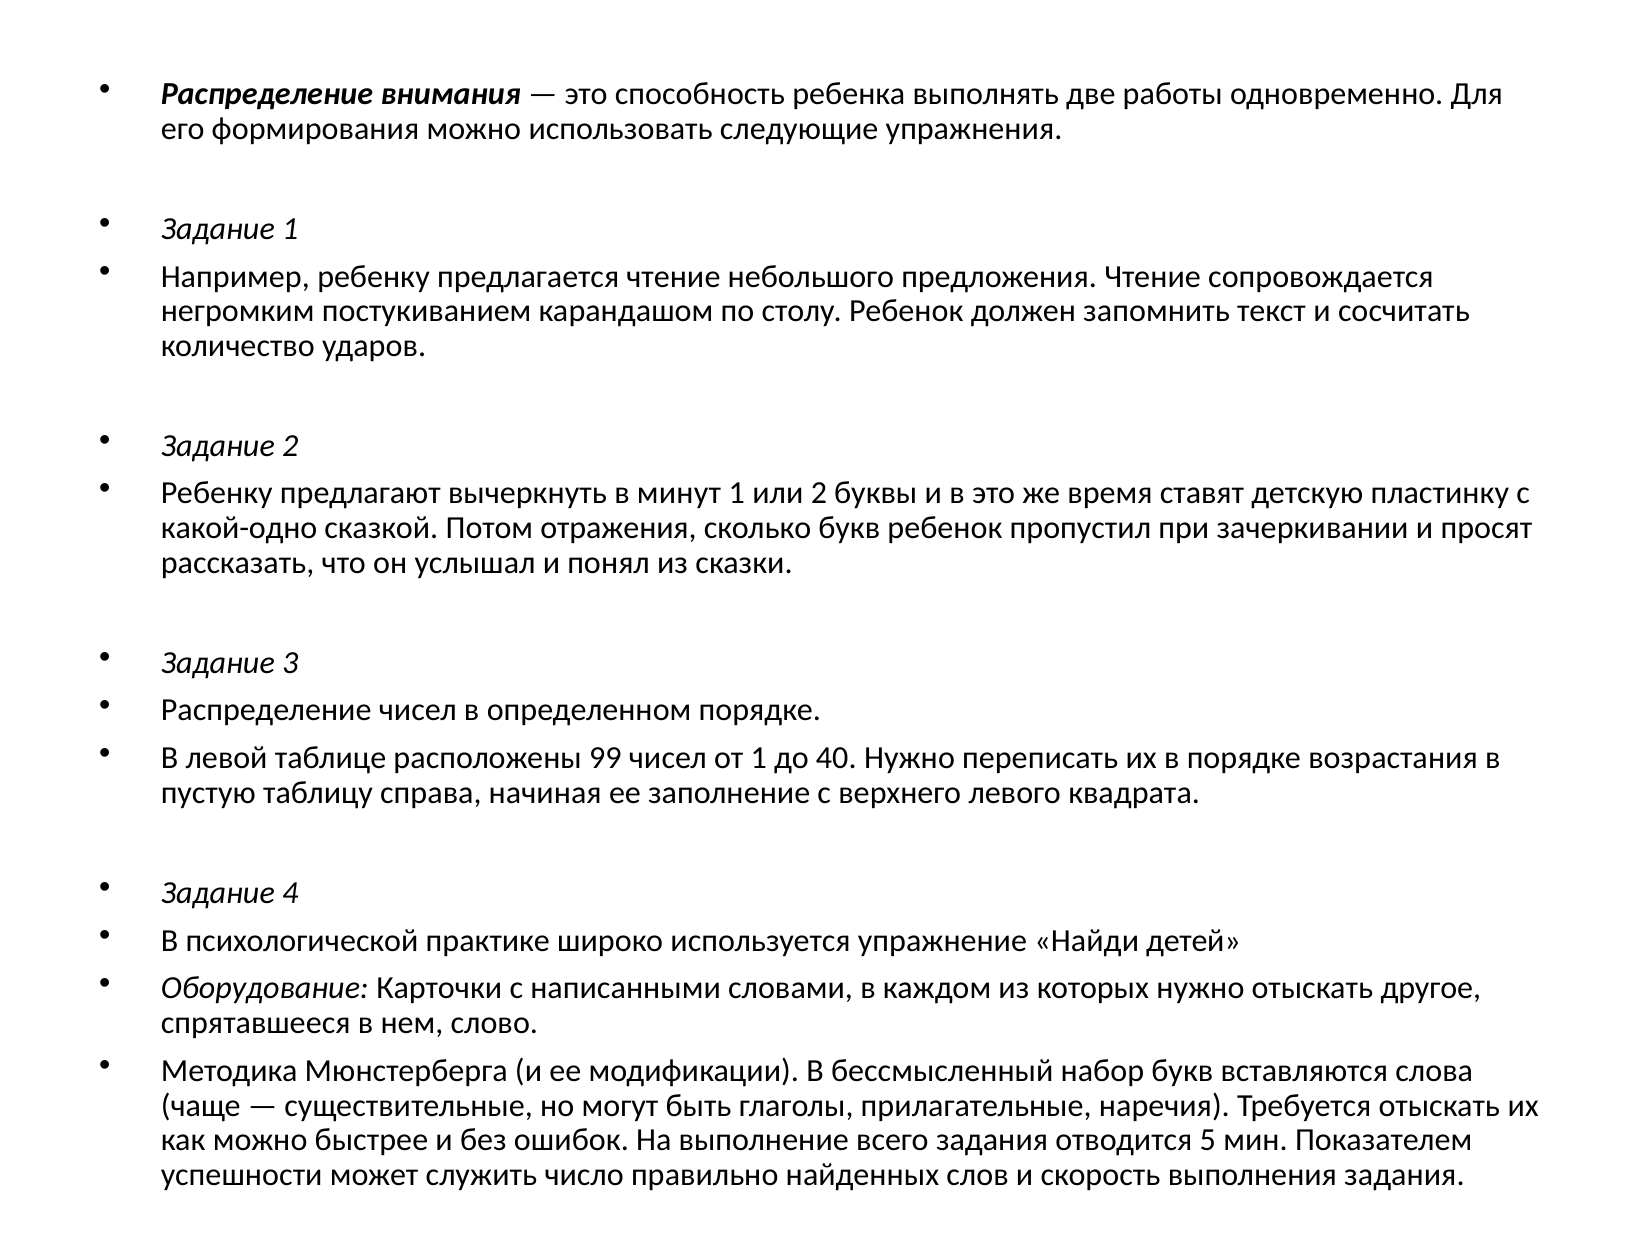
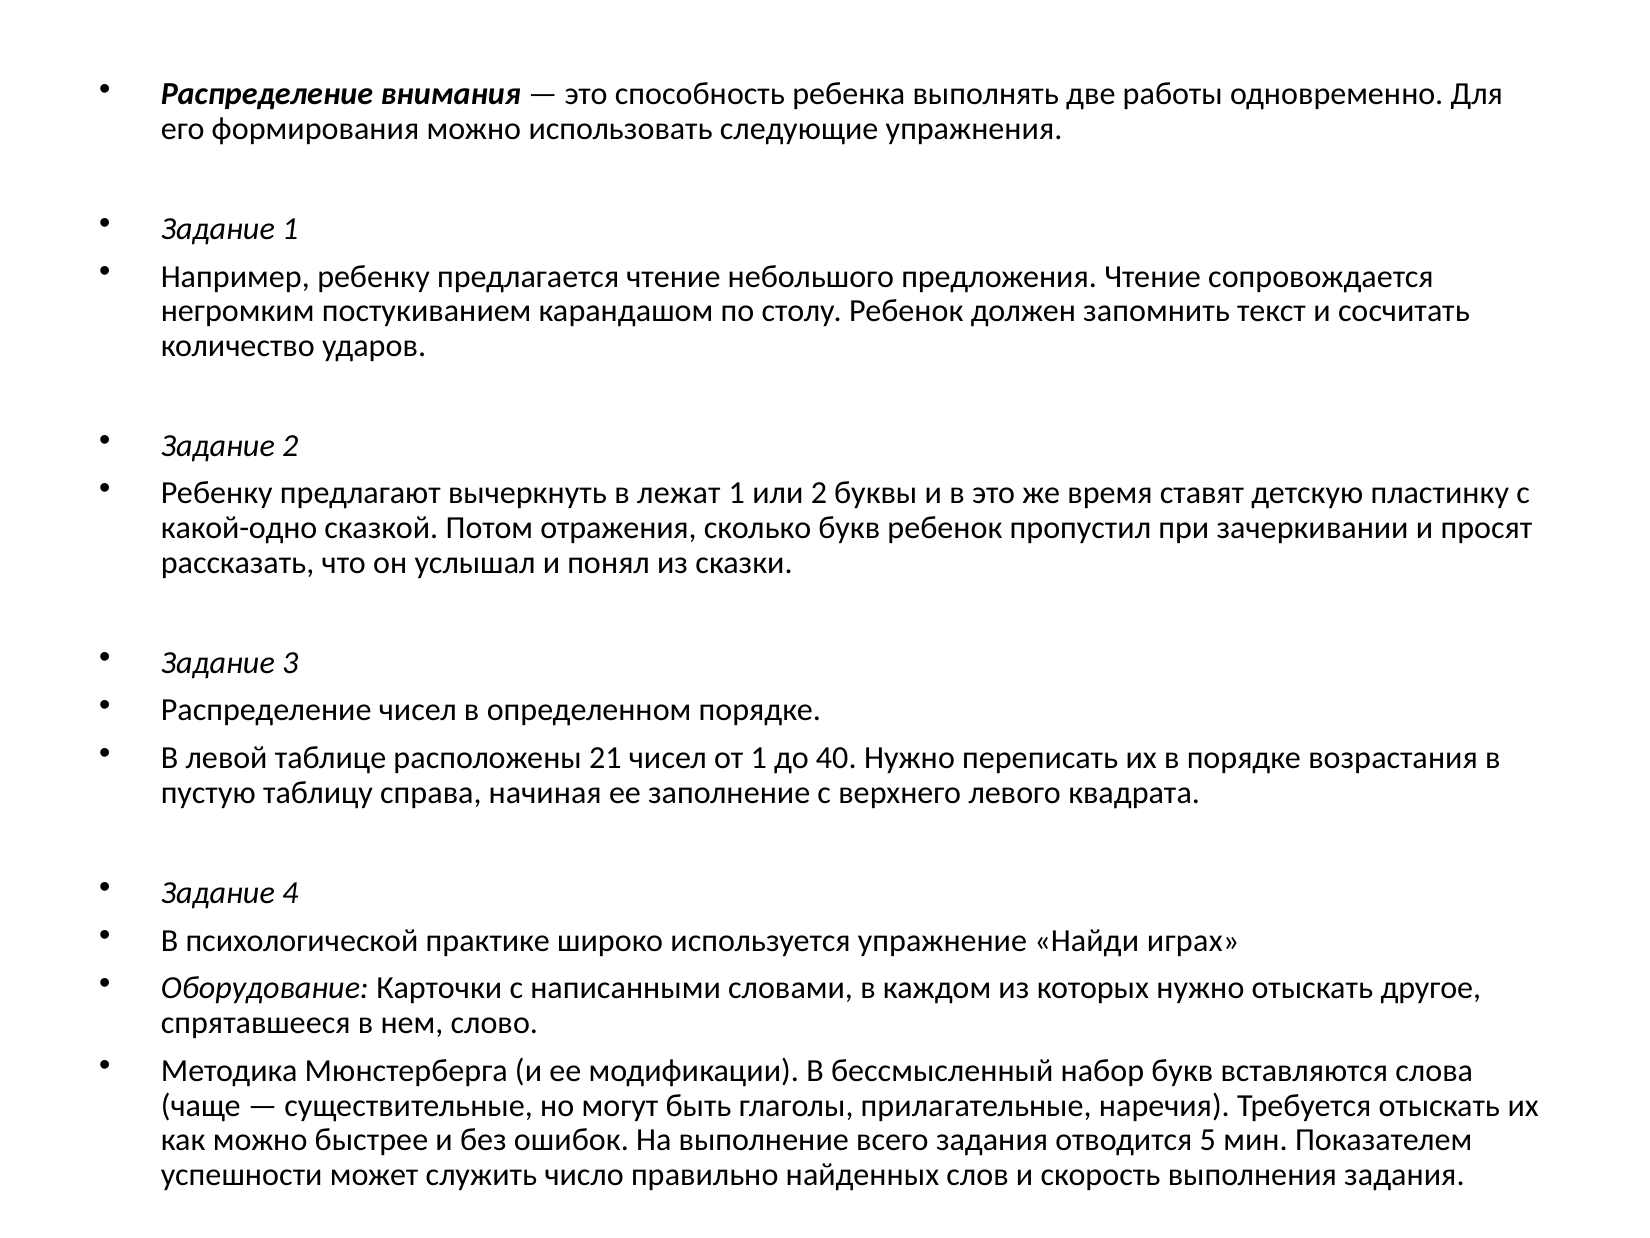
минут: минут -> лежат (679, 493)
99: 99 -> 21 (605, 758)
детей: детей -> играх (1193, 940)
